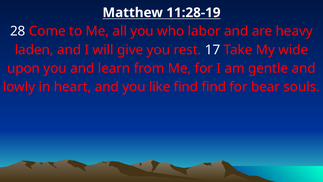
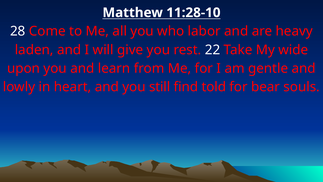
11:28-19: 11:28-19 -> 11:28-10 (193, 13)
17: 17 -> 22 (213, 50)
like: like -> still (160, 87)
find find: find -> told (214, 87)
